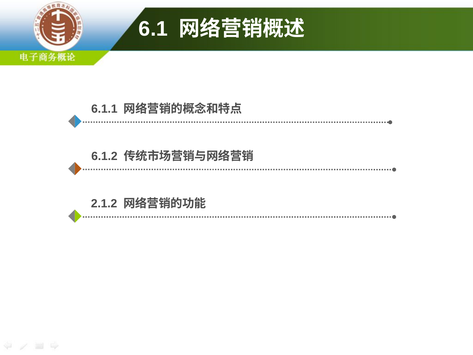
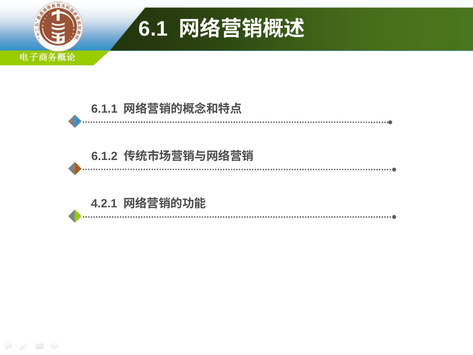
2.1.2: 2.1.2 -> 4.2.1 (104, 203)
